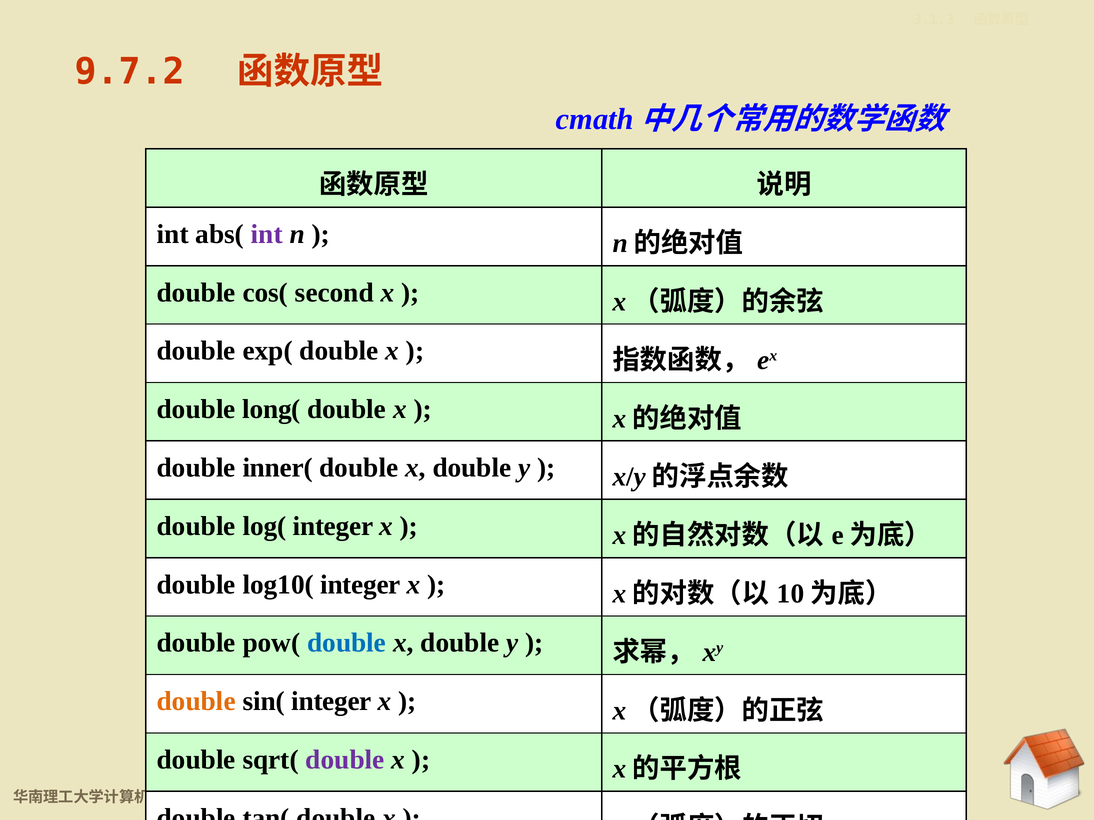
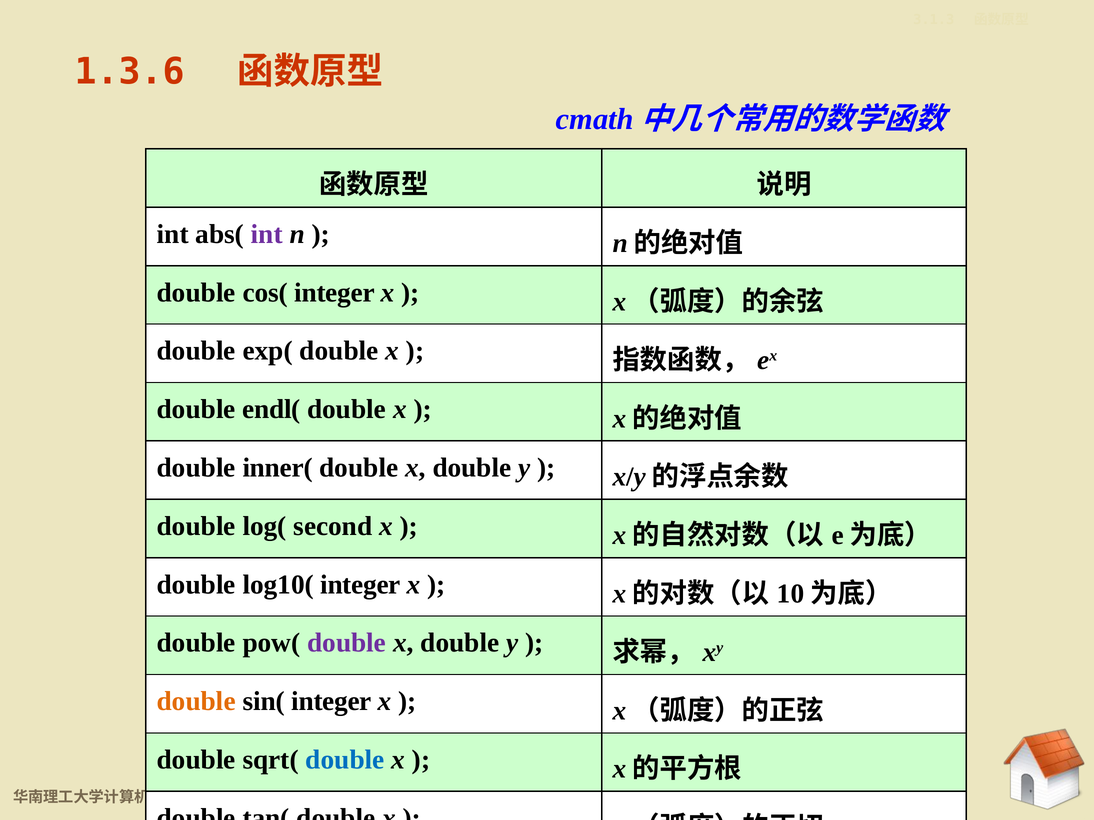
9.7.2: 9.7.2 -> 1.3.6 (130, 72)
cos( second: second -> integer (334, 293)
long(: long( -> endl( (272, 410)
log( integer: integer -> second (333, 526)
double colour: blue -> purple (347, 643)
double colour: purple -> blue (345, 760)
